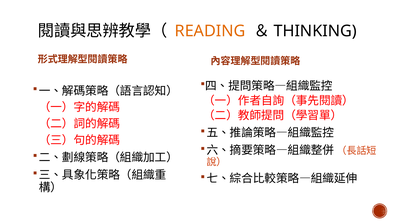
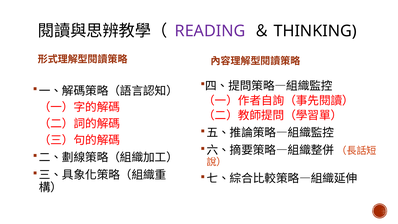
READING colour: orange -> purple (210, 31)
